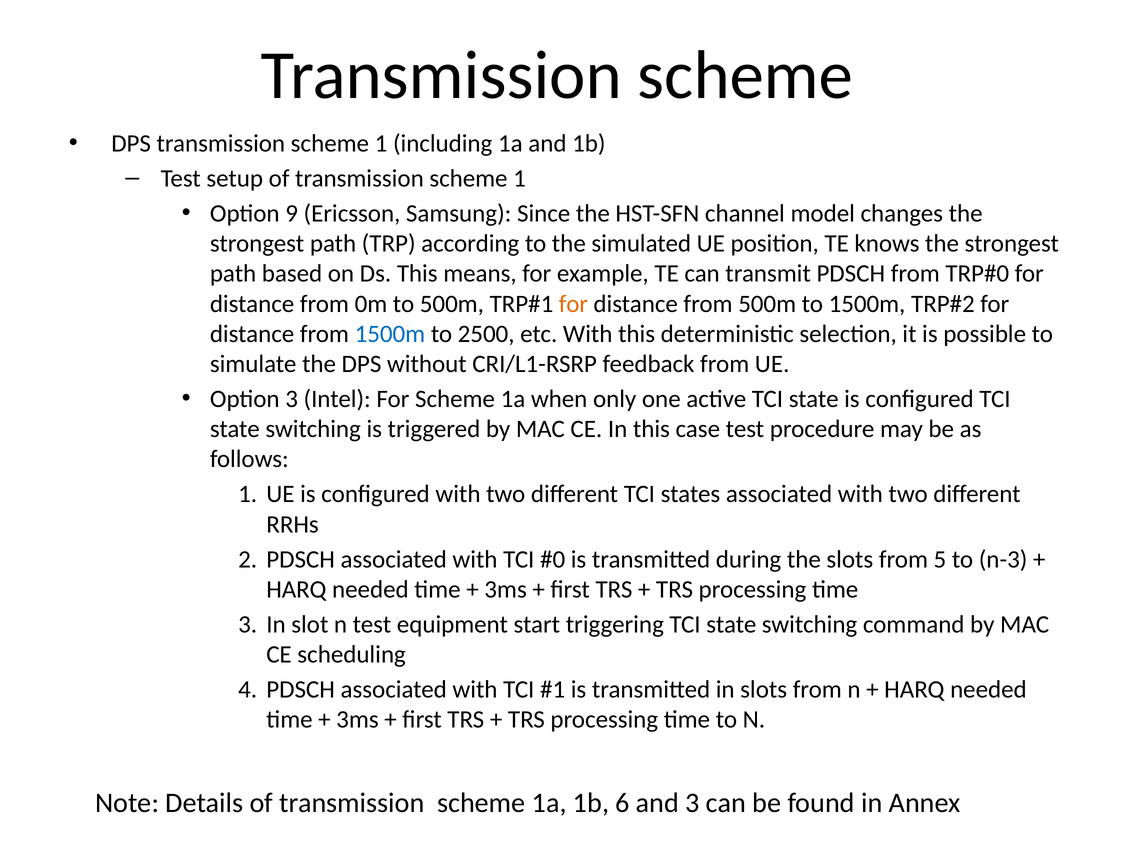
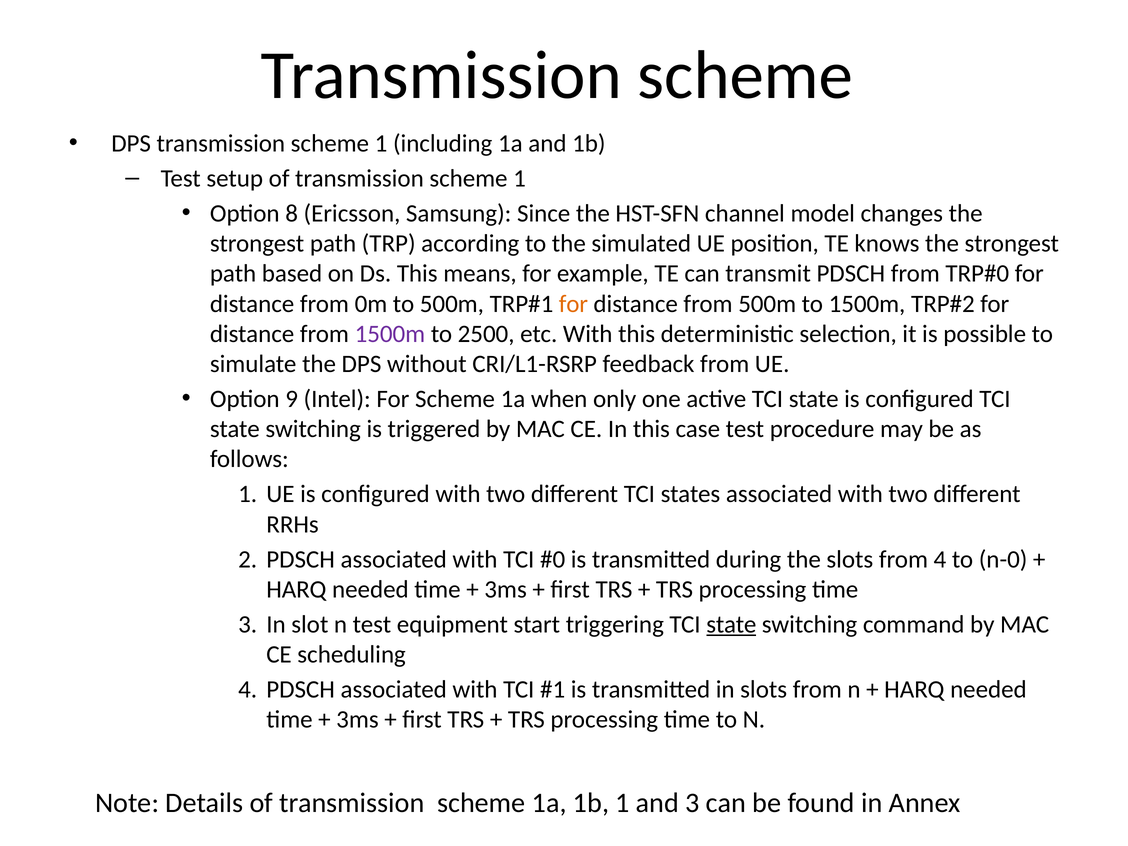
9: 9 -> 8 (292, 214)
1500m colour: blue -> purple (390, 334)
Option 3: 3 -> 9 (292, 399)
from 5: 5 -> 4 (940, 559)
n-3: n-3 -> n-0 (1003, 559)
state underline: none -> present (731, 624)
1b 6: 6 -> 1 (622, 803)
